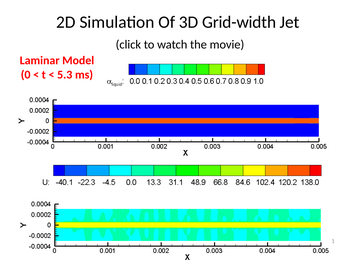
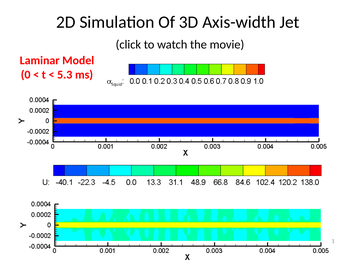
Grid-width: Grid-width -> Axis-width (239, 22)
